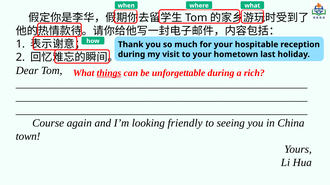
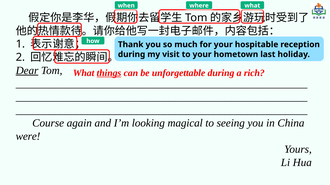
Dear underline: none -> present (27, 71)
friendly: friendly -> magical (185, 123)
town: town -> were (28, 137)
